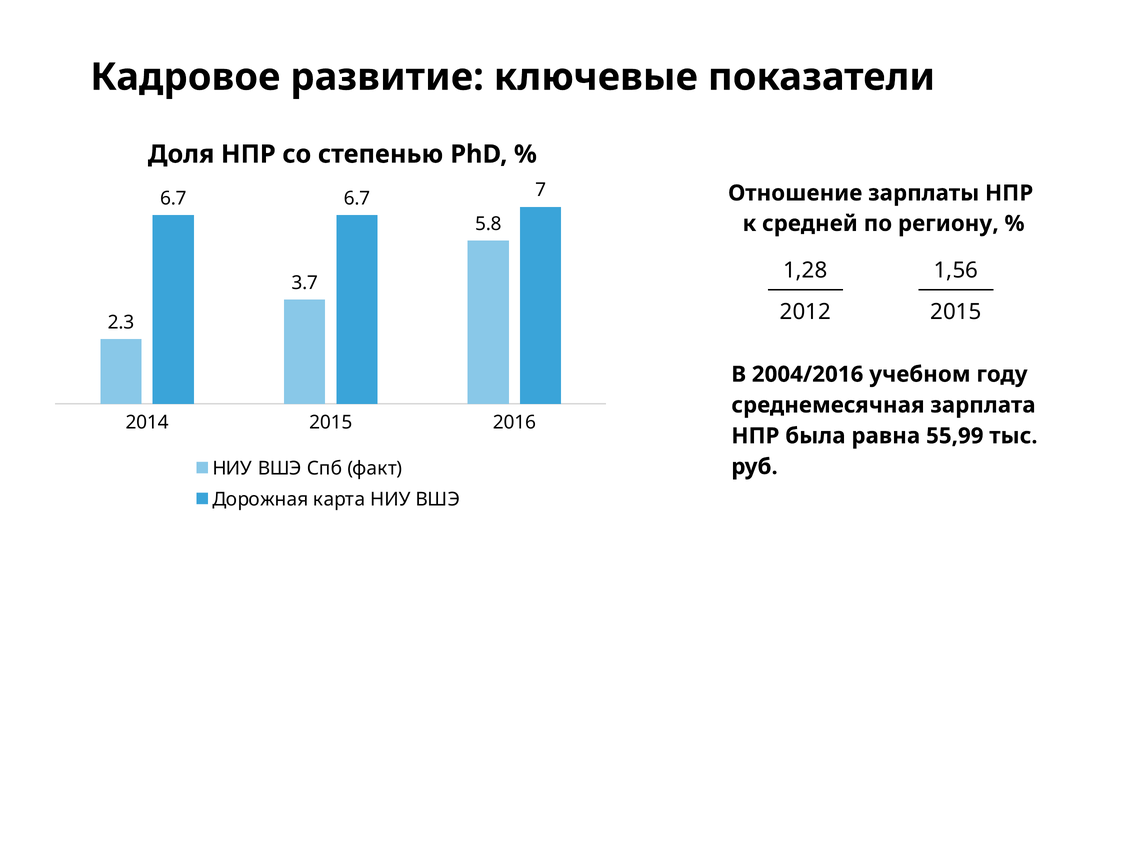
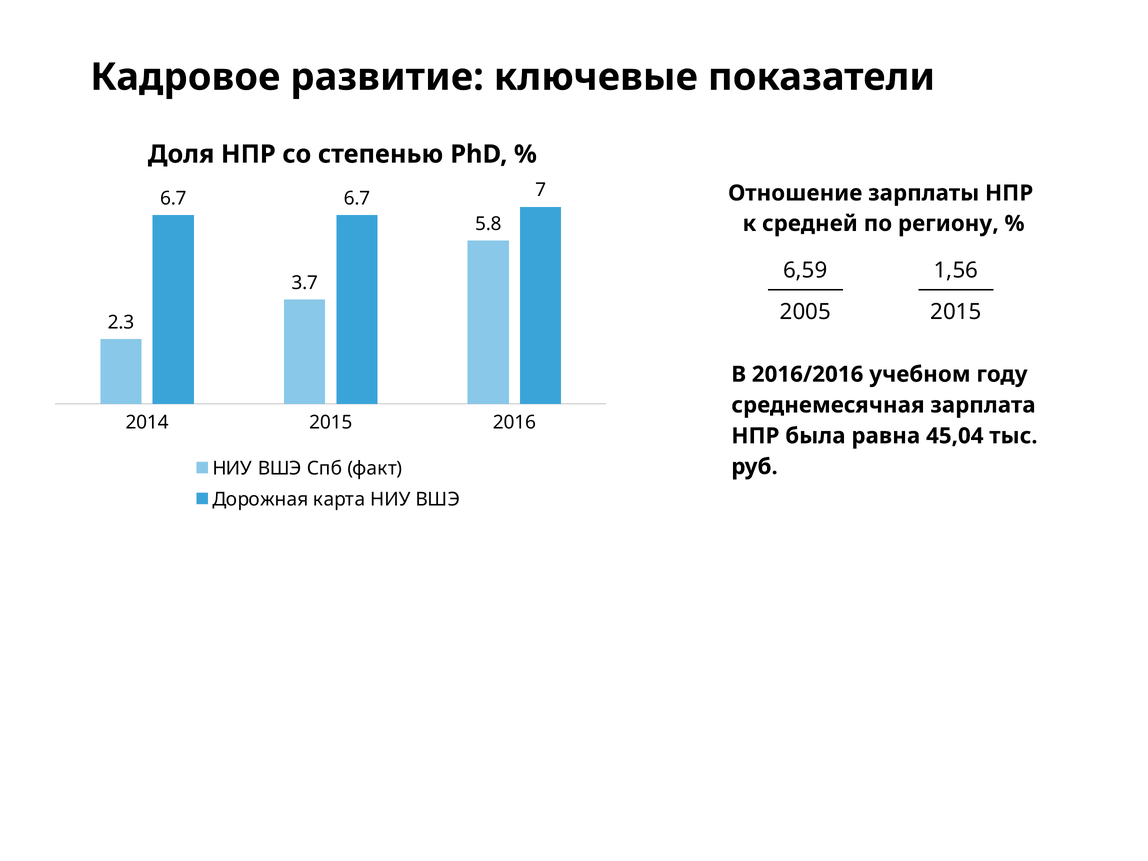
1,28: 1,28 -> 6,59 (805, 270)
2012: 2012 -> 2005 (805, 312)
2004/2016: 2004/2016 -> 2016/2016 (808, 374)
55,99: 55,99 -> 45,04 (955, 436)
